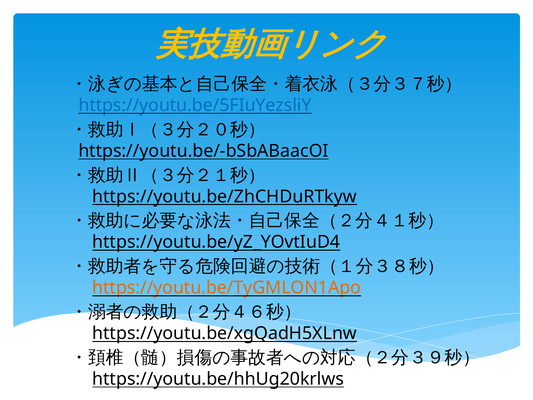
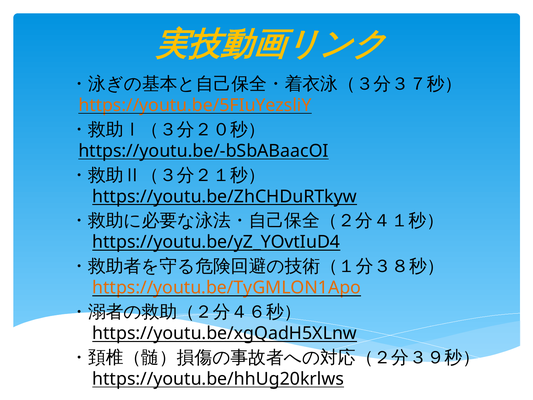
https://youtu.be/5FIuYezsliY colour: blue -> orange (195, 105)
